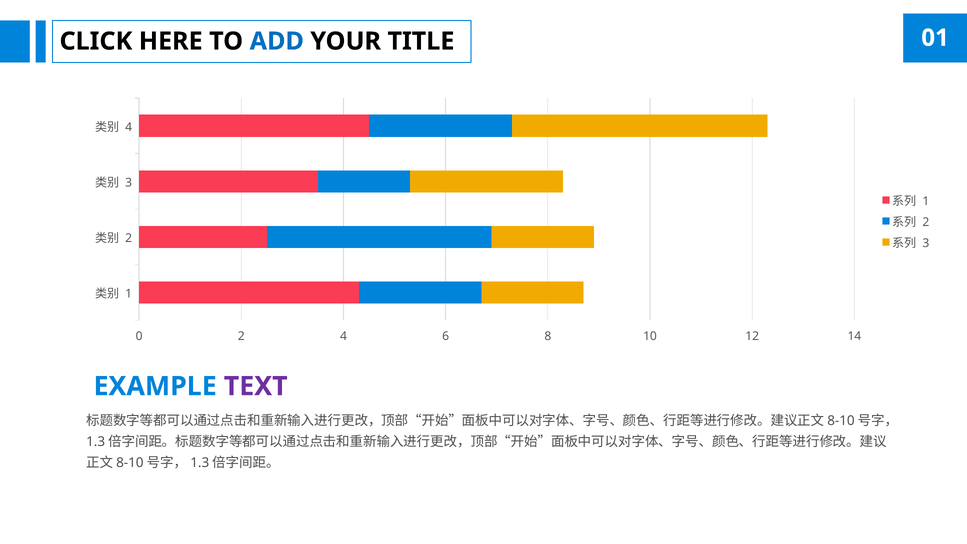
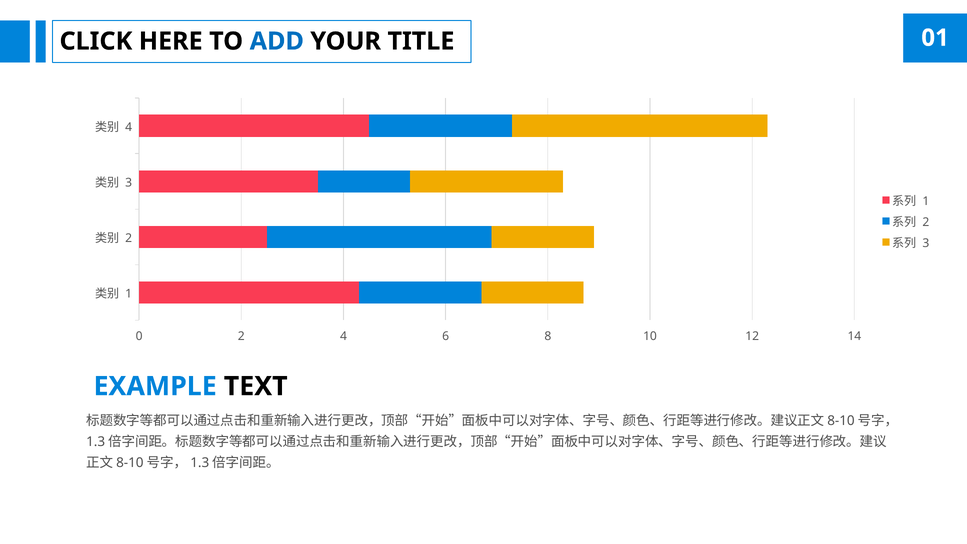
TEXT colour: purple -> black (256, 386)
